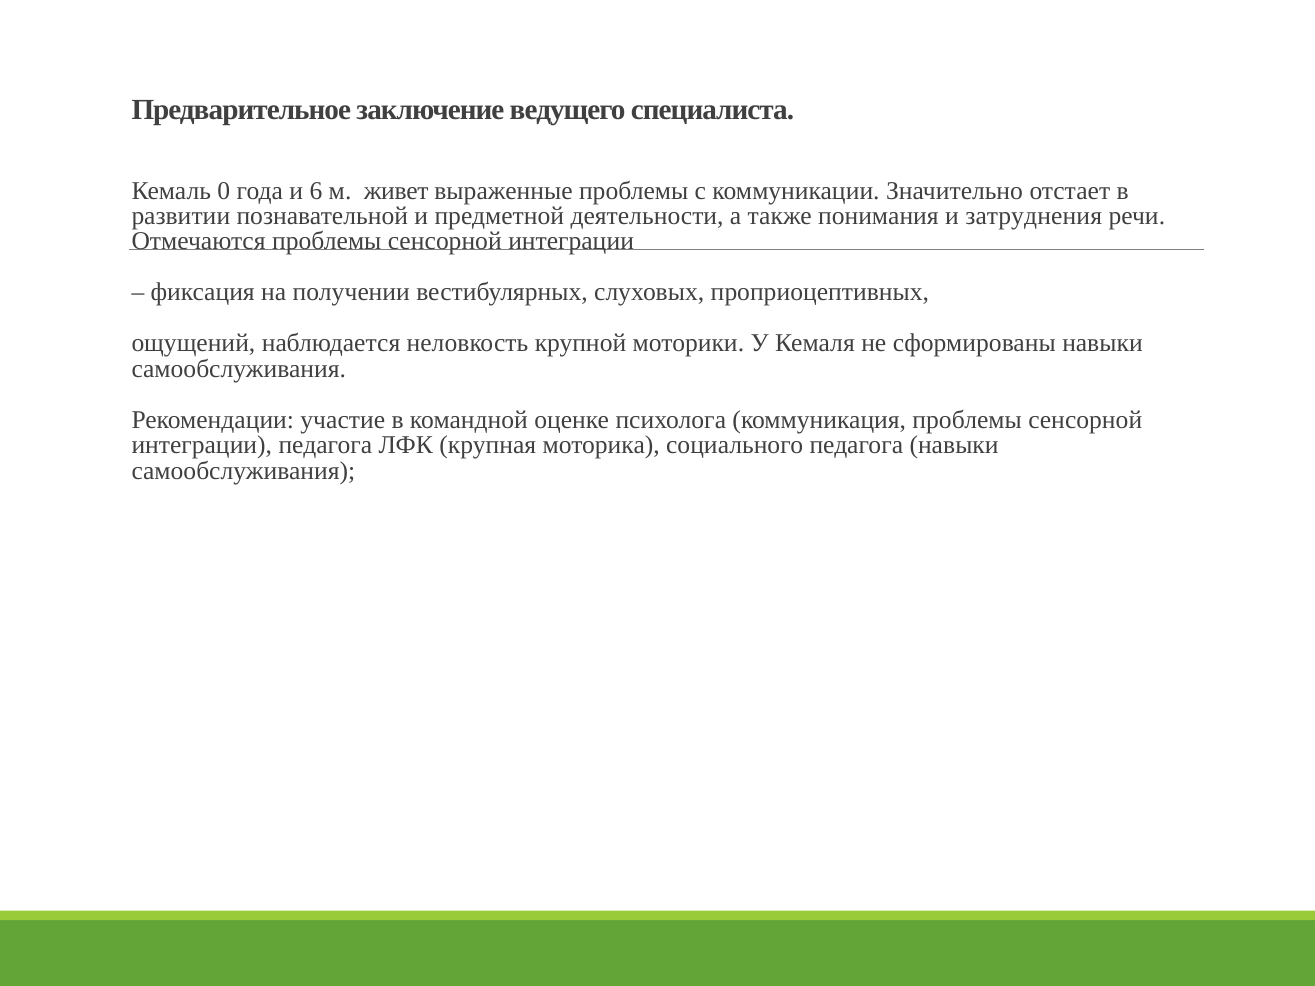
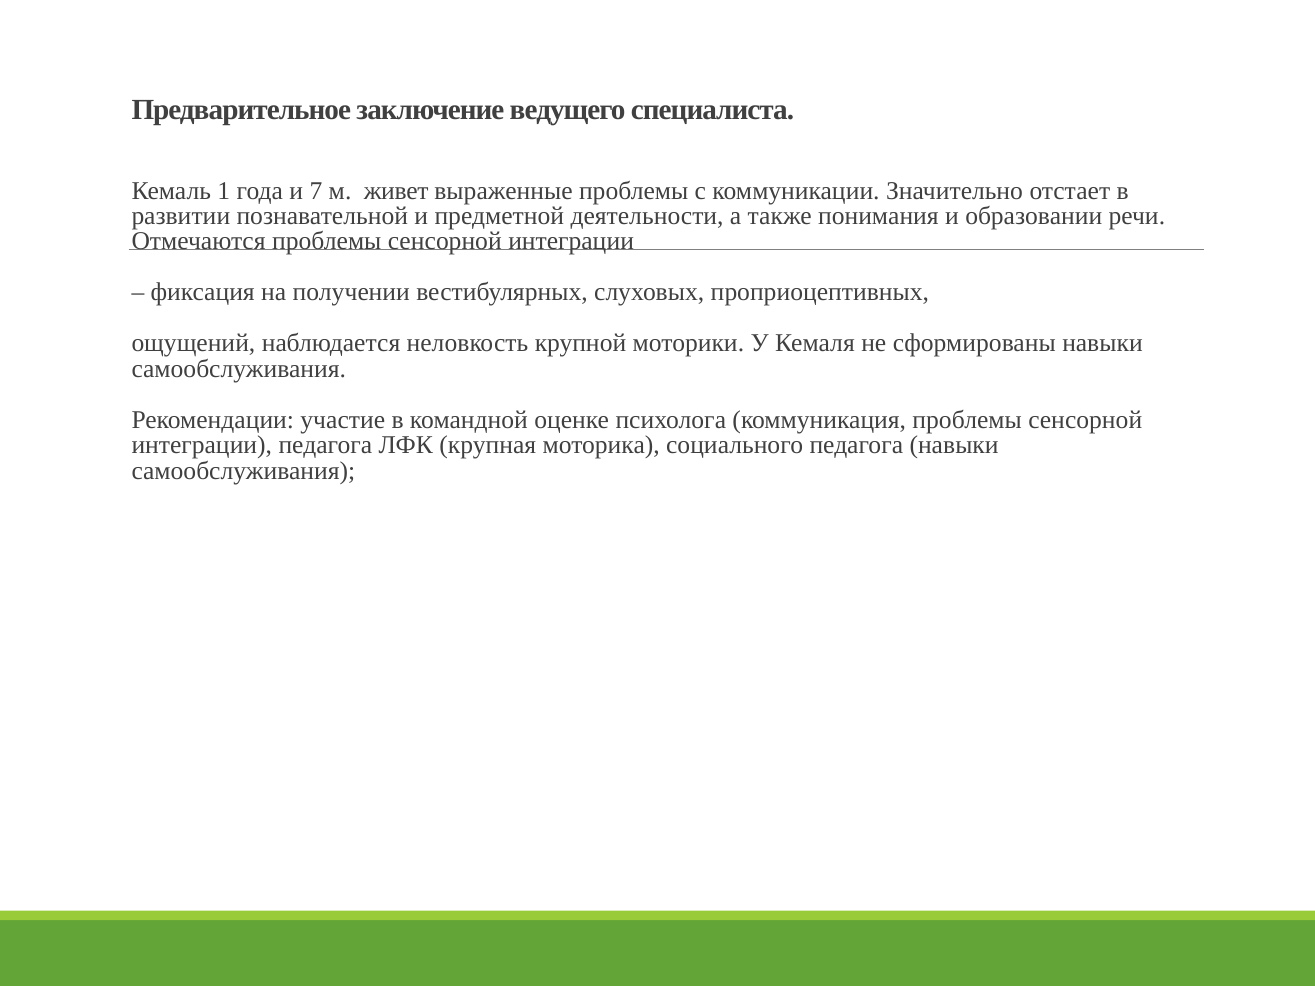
0: 0 -> 1 (224, 191)
6: 6 -> 7 (316, 191)
затруднения: затруднения -> образовании (1034, 216)
